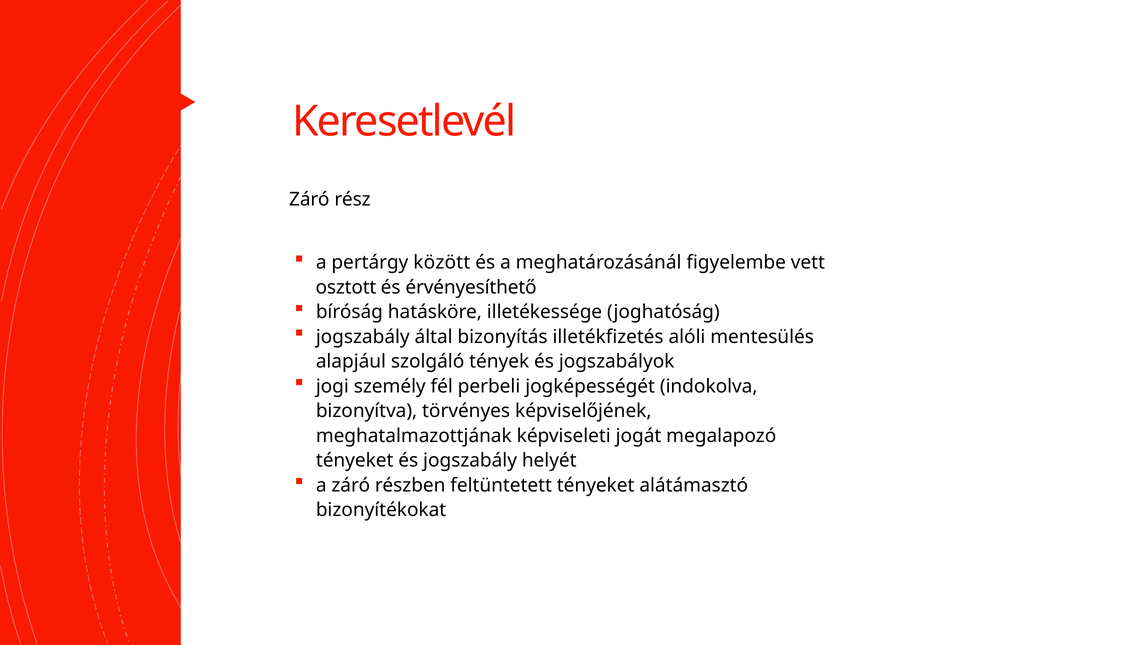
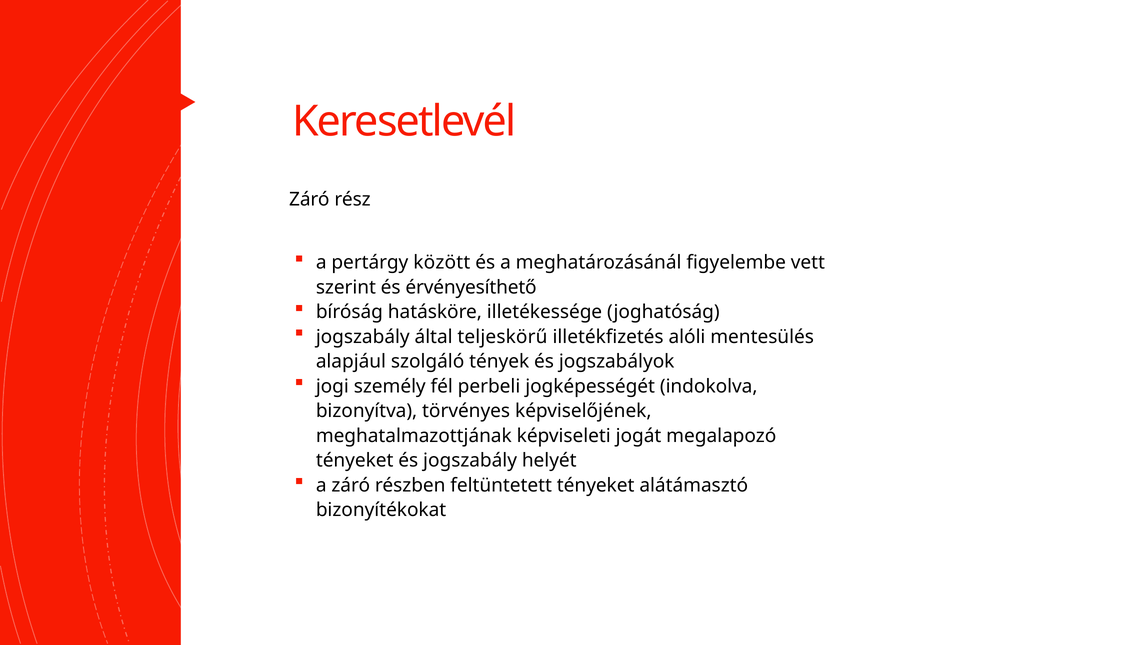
osztott: osztott -> szerint (346, 287)
bizonyítás: bizonyítás -> teljeskörű (502, 337)
